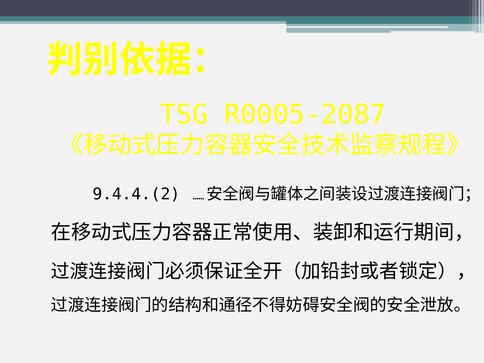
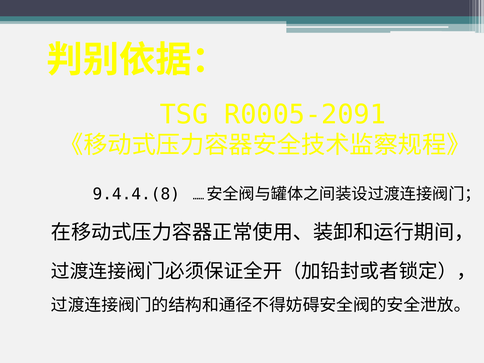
R0005-2087: R0005-2087 -> R0005-2091 (305, 115)
9.4.4.(2: 9.4.4.(2 -> 9.4.4.(8 (136, 194)
